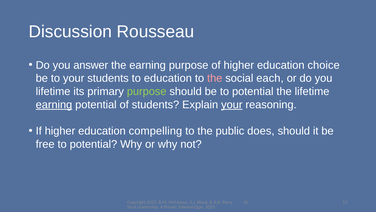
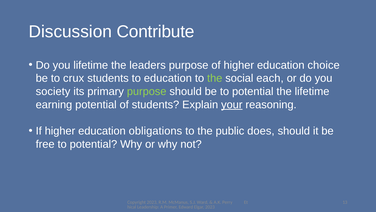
Rousseau: Rousseau -> Contribute (156, 32)
you answer: answer -> lifetime (91, 65)
the earning: earning -> leaders (148, 65)
to your: your -> crux (74, 78)
the colour: pink -> light green (215, 78)
lifetime: lifetime -> society (53, 91)
earning underline: present -> none (54, 104)
compelling: compelling -> obligations (155, 131)
